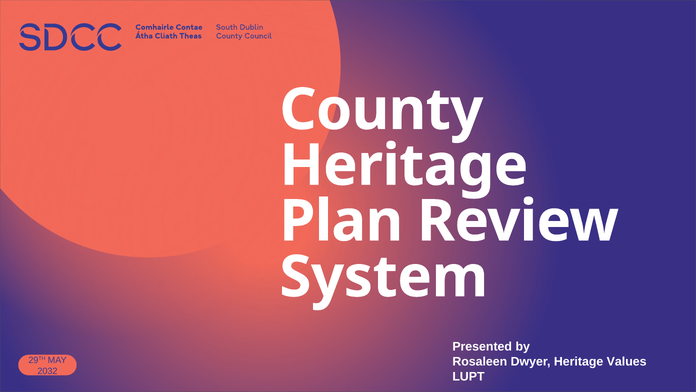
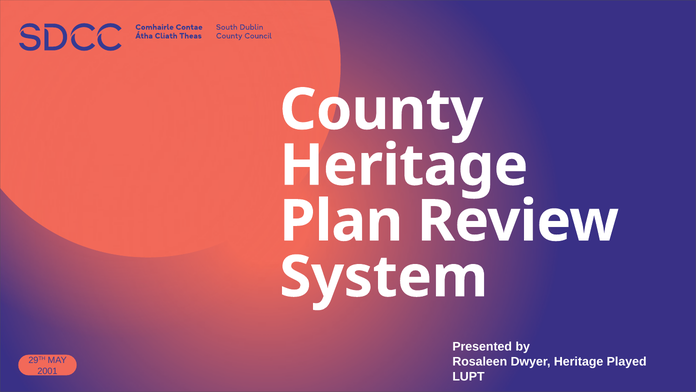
Values: Values -> Played (627, 361)
2032: 2032 -> 2001 (47, 371)
